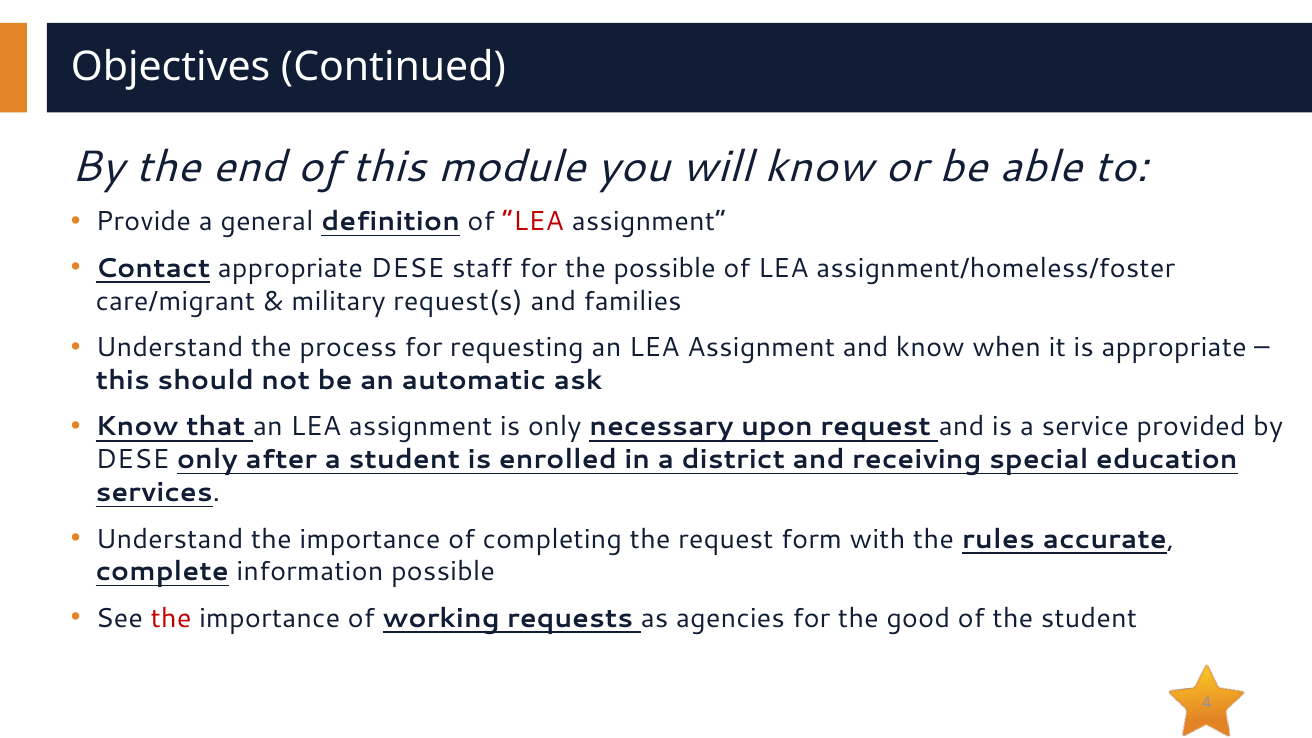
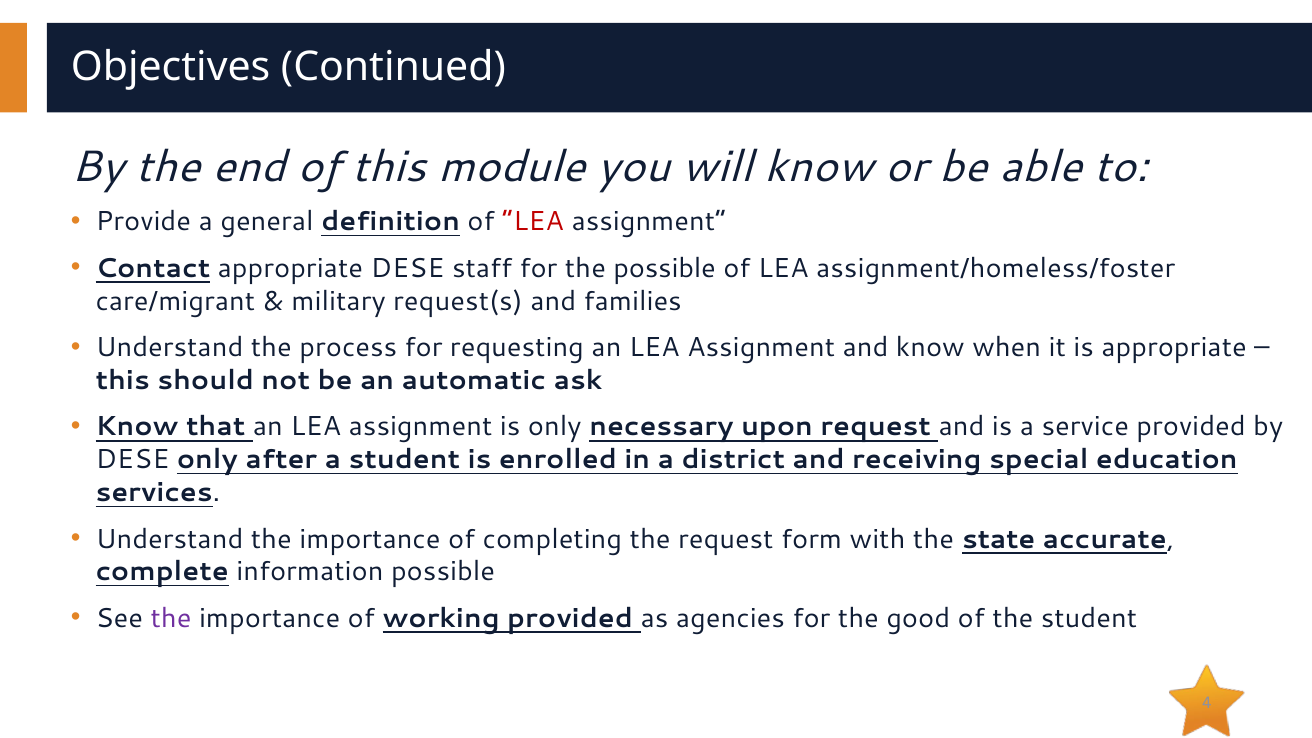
rules: rules -> state (999, 539)
the colour: red -> purple (171, 618)
working requests: requests -> provided (570, 618)
